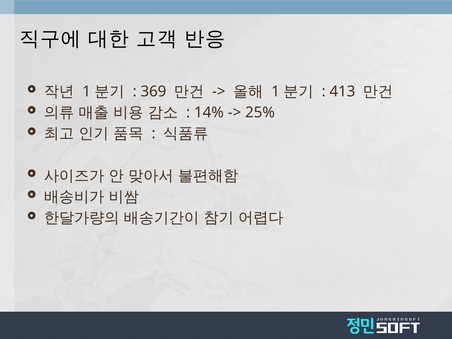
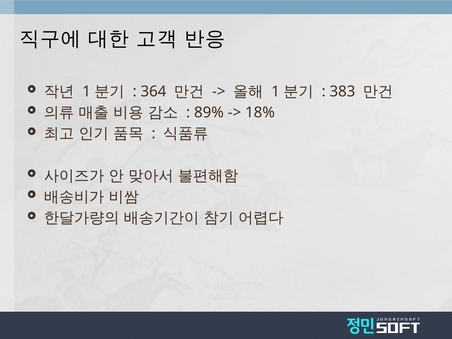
369: 369 -> 364 (153, 91)
413: 413 -> 383 (342, 91)
14%: 14% -> 89% (209, 113)
25%: 25% -> 18% (260, 113)
